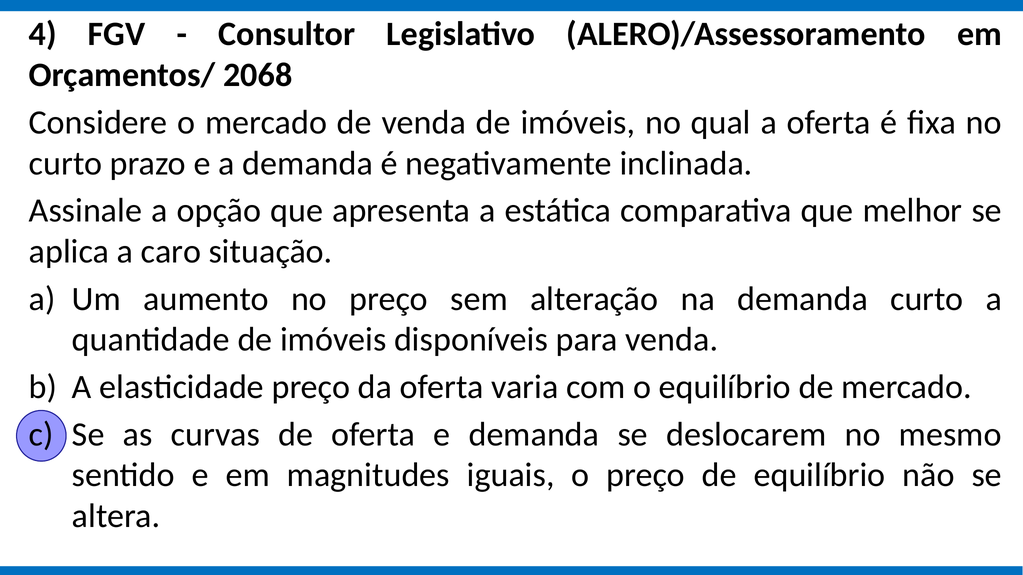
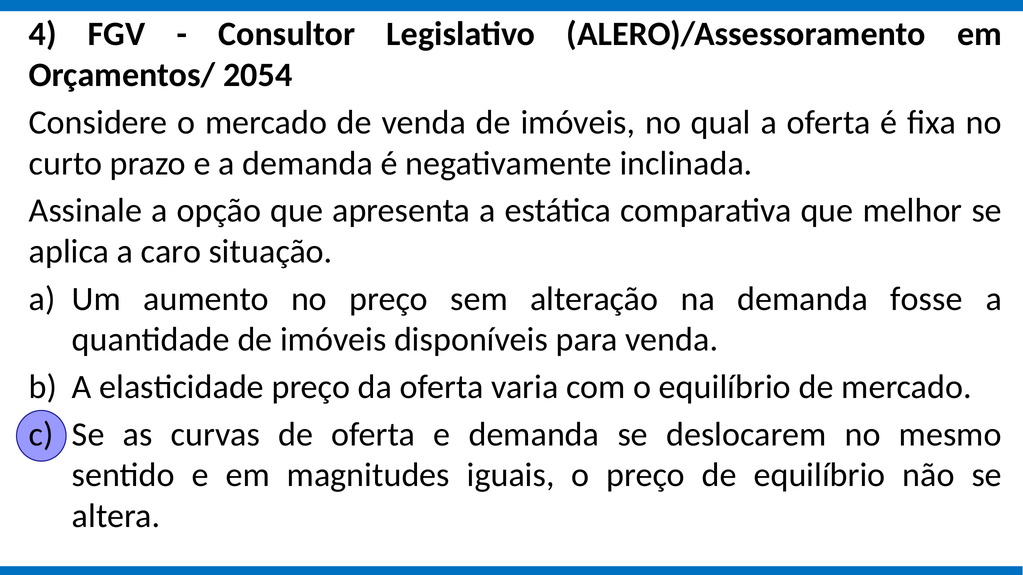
2068: 2068 -> 2054 (258, 75)
demanda curto: curto -> fosse (927, 299)
